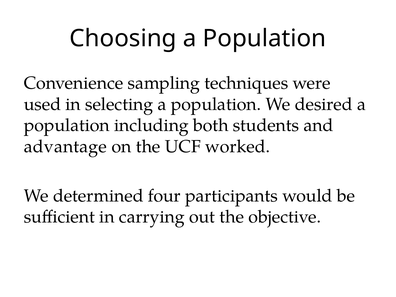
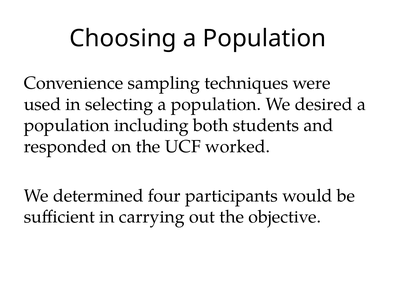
advantage: advantage -> responded (65, 146)
